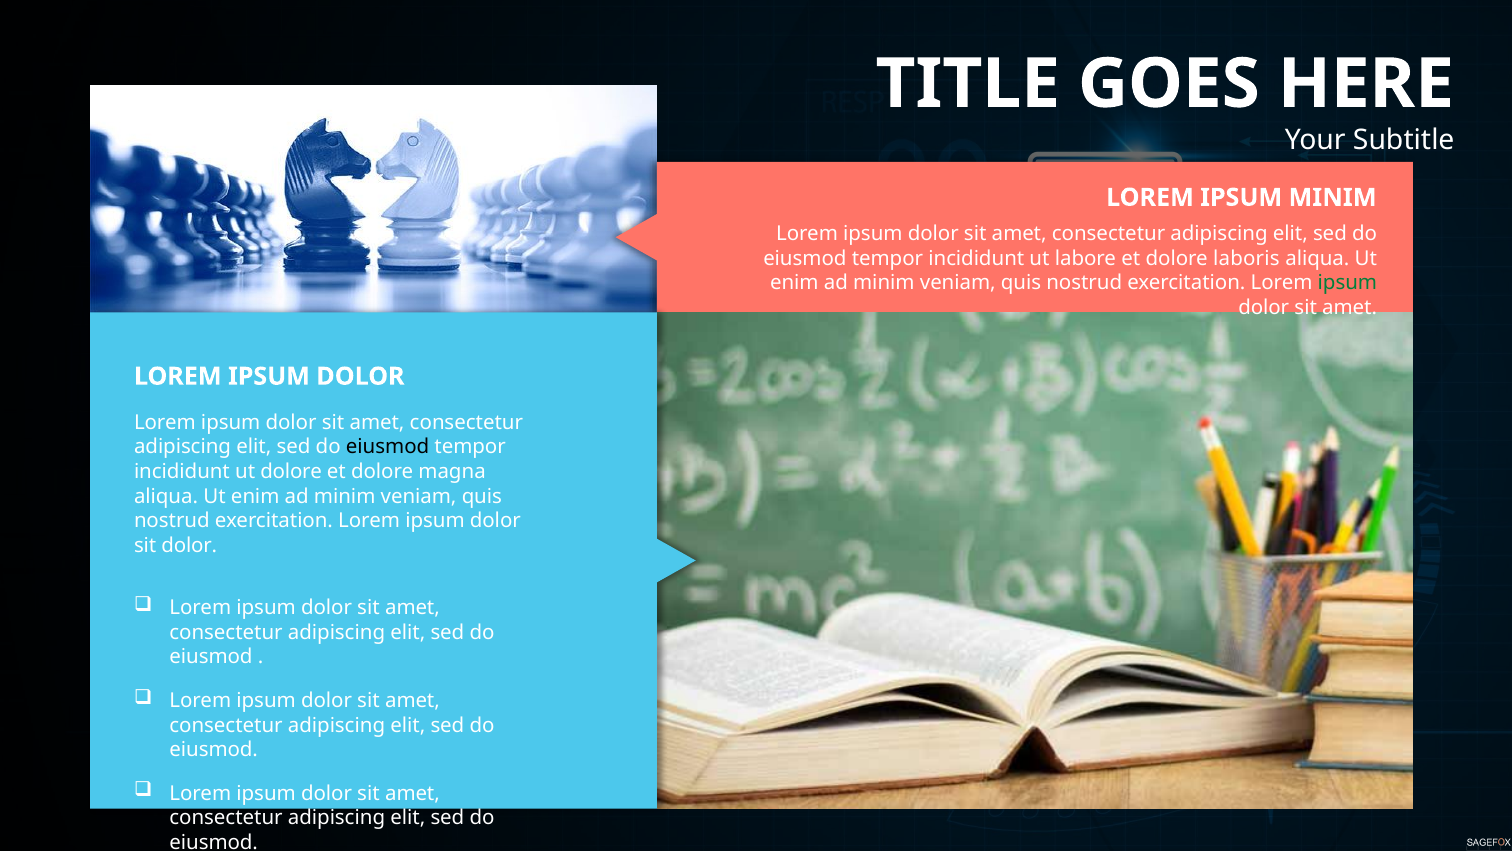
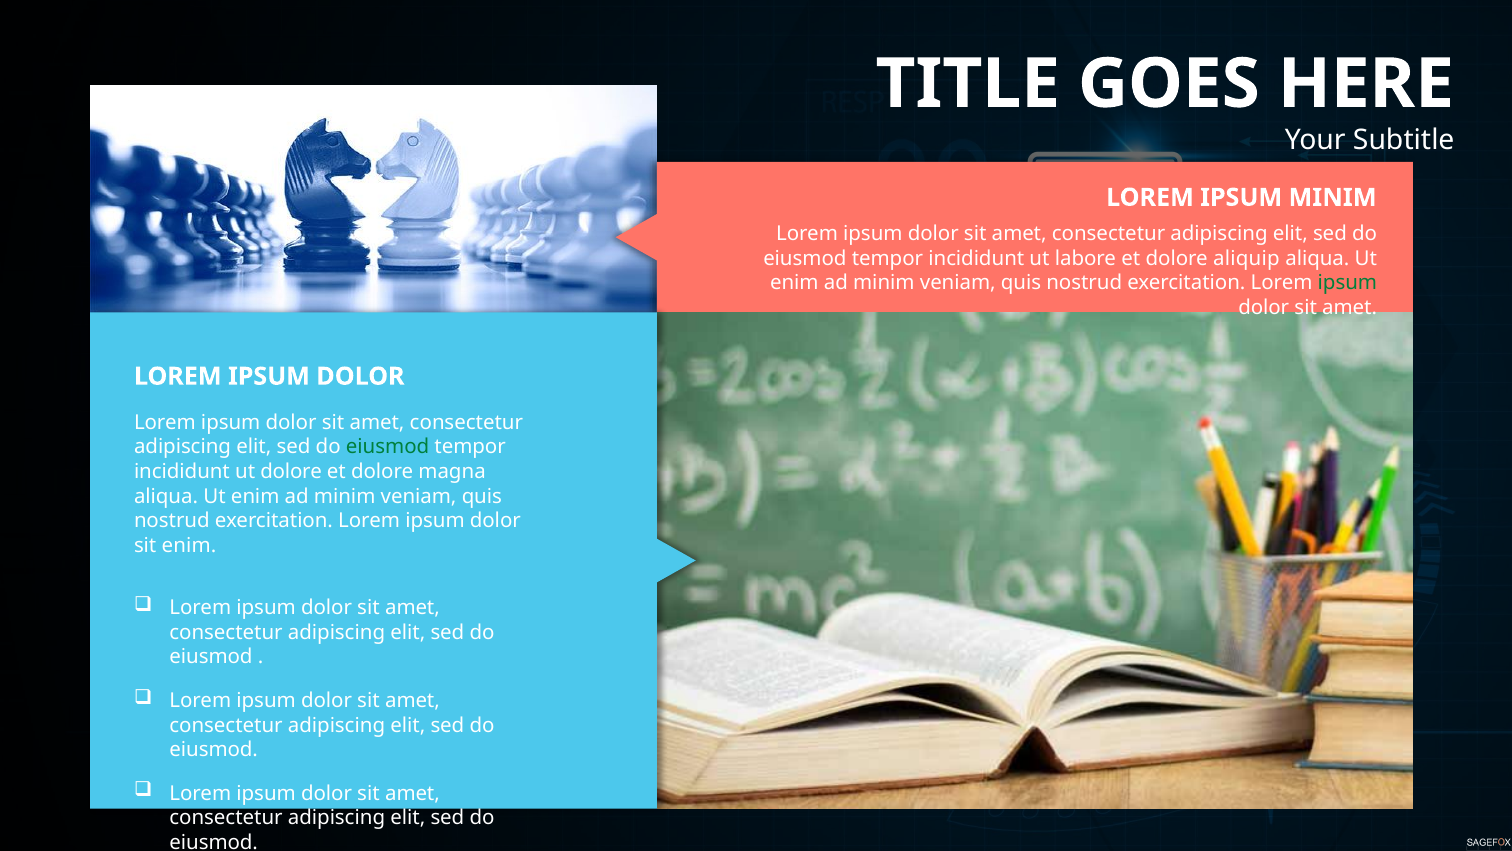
laboris: laboris -> aliquip (1246, 258)
eiusmod colour: black -> green (388, 447)
sit dolor: dolor -> enim (189, 545)
